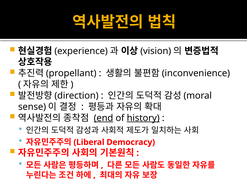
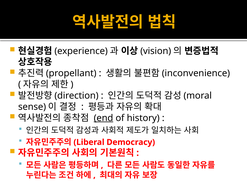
history underline: present -> none (143, 117)
